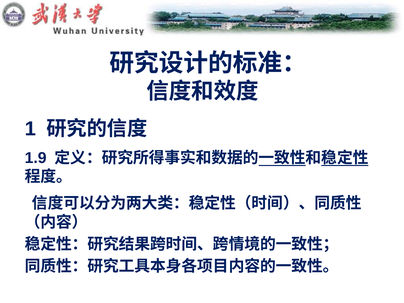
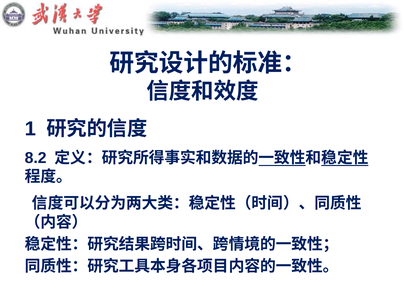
1.9: 1.9 -> 8.2 (36, 158)
